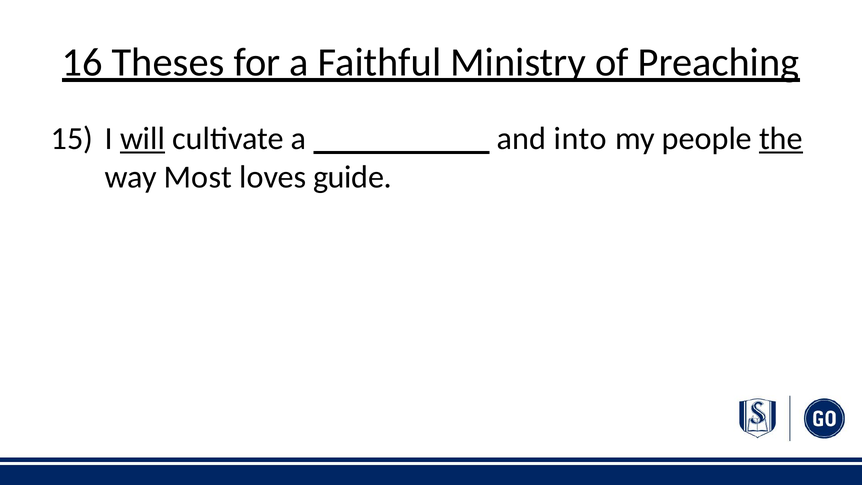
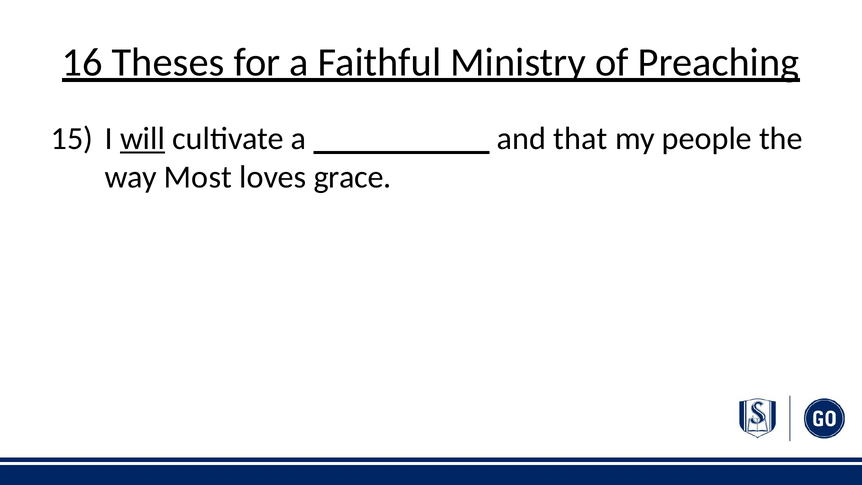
into: into -> that (580, 139)
the underline: present -> none (781, 139)
guide: guide -> grace (352, 177)
